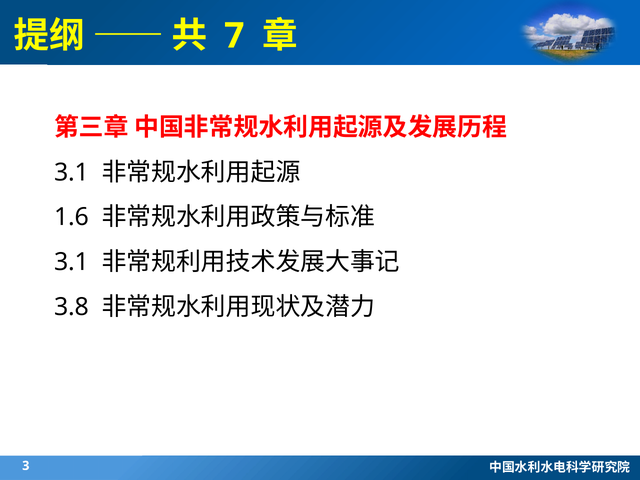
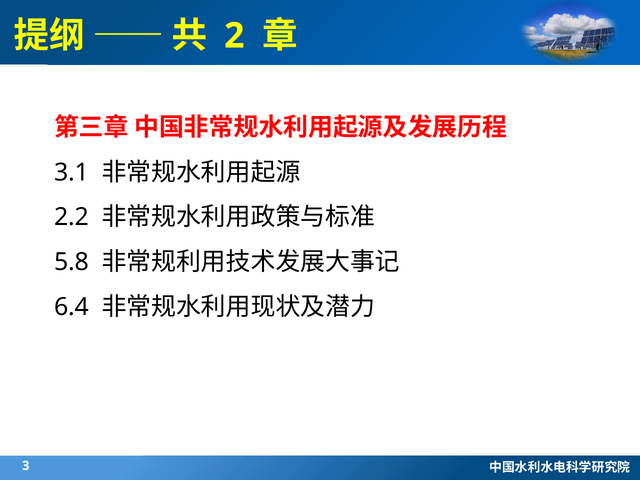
7: 7 -> 2 (234, 36)
1.6: 1.6 -> 2.2 (72, 217)
3.1: 3.1 -> 5.8 (72, 262)
3.8: 3.8 -> 6.4 (72, 307)
